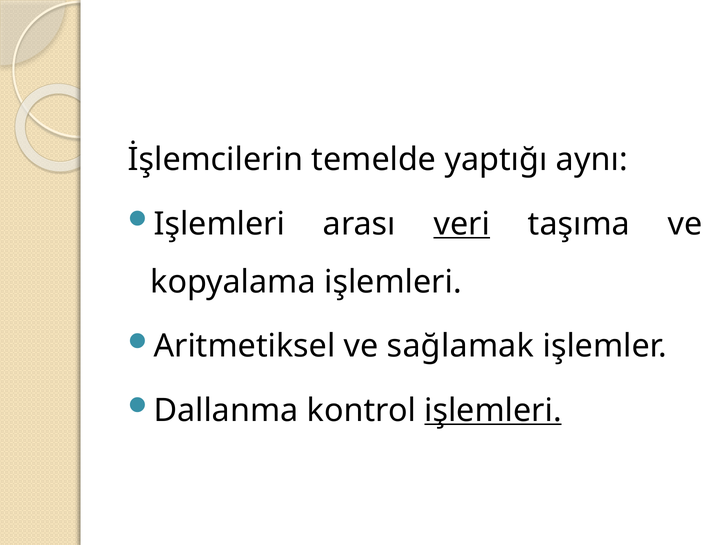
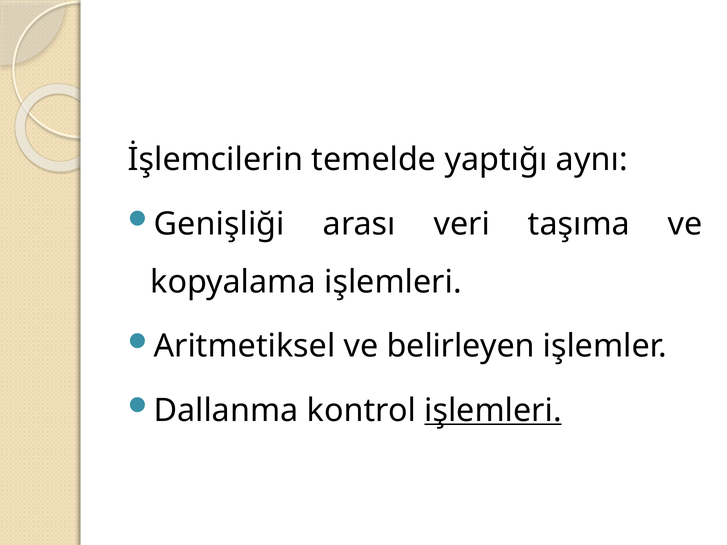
Işlemleri: Işlemleri -> Genişliği (219, 224)
veri underline: present -> none (462, 224)
sağlamak: sağlamak -> belirleyen (461, 346)
